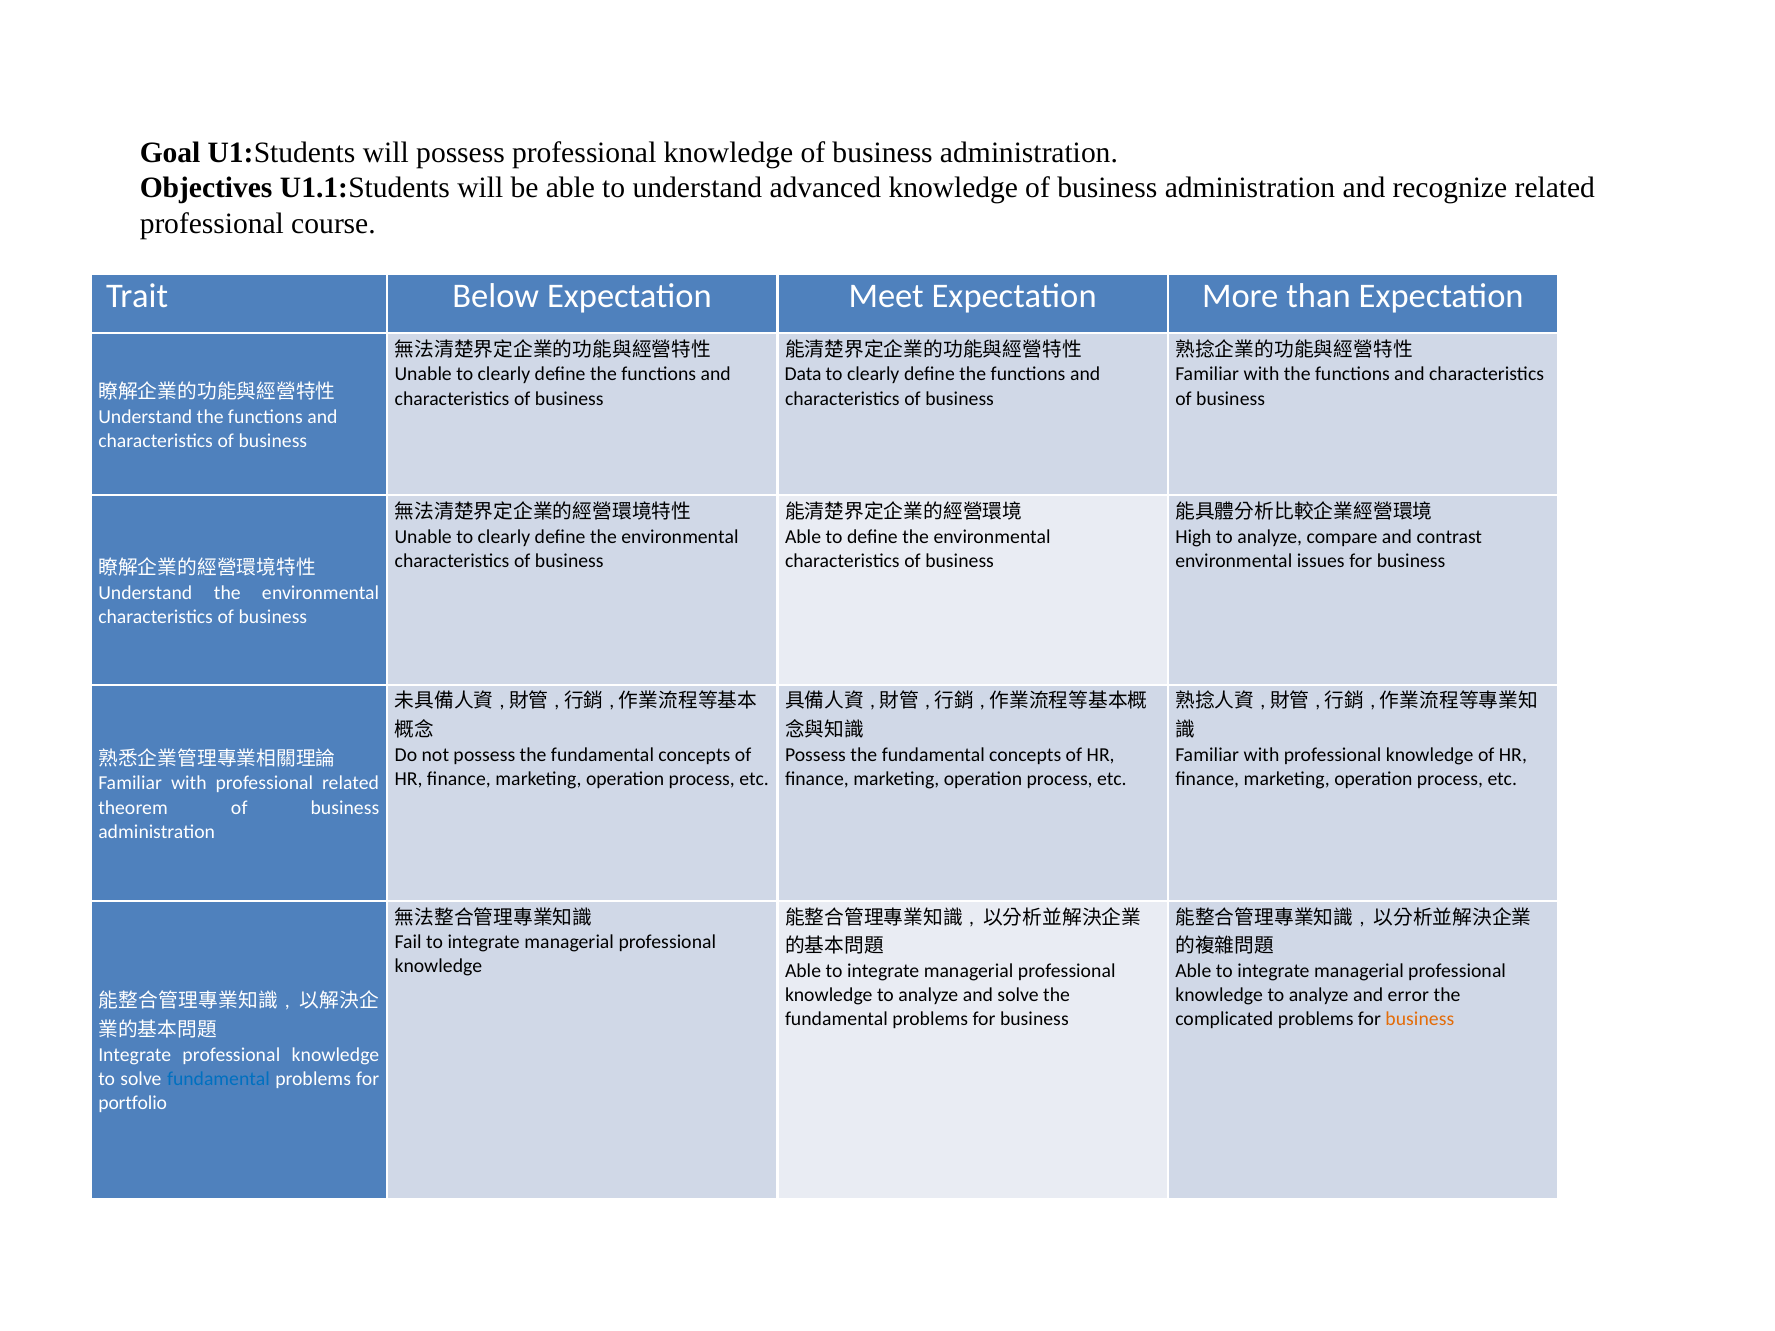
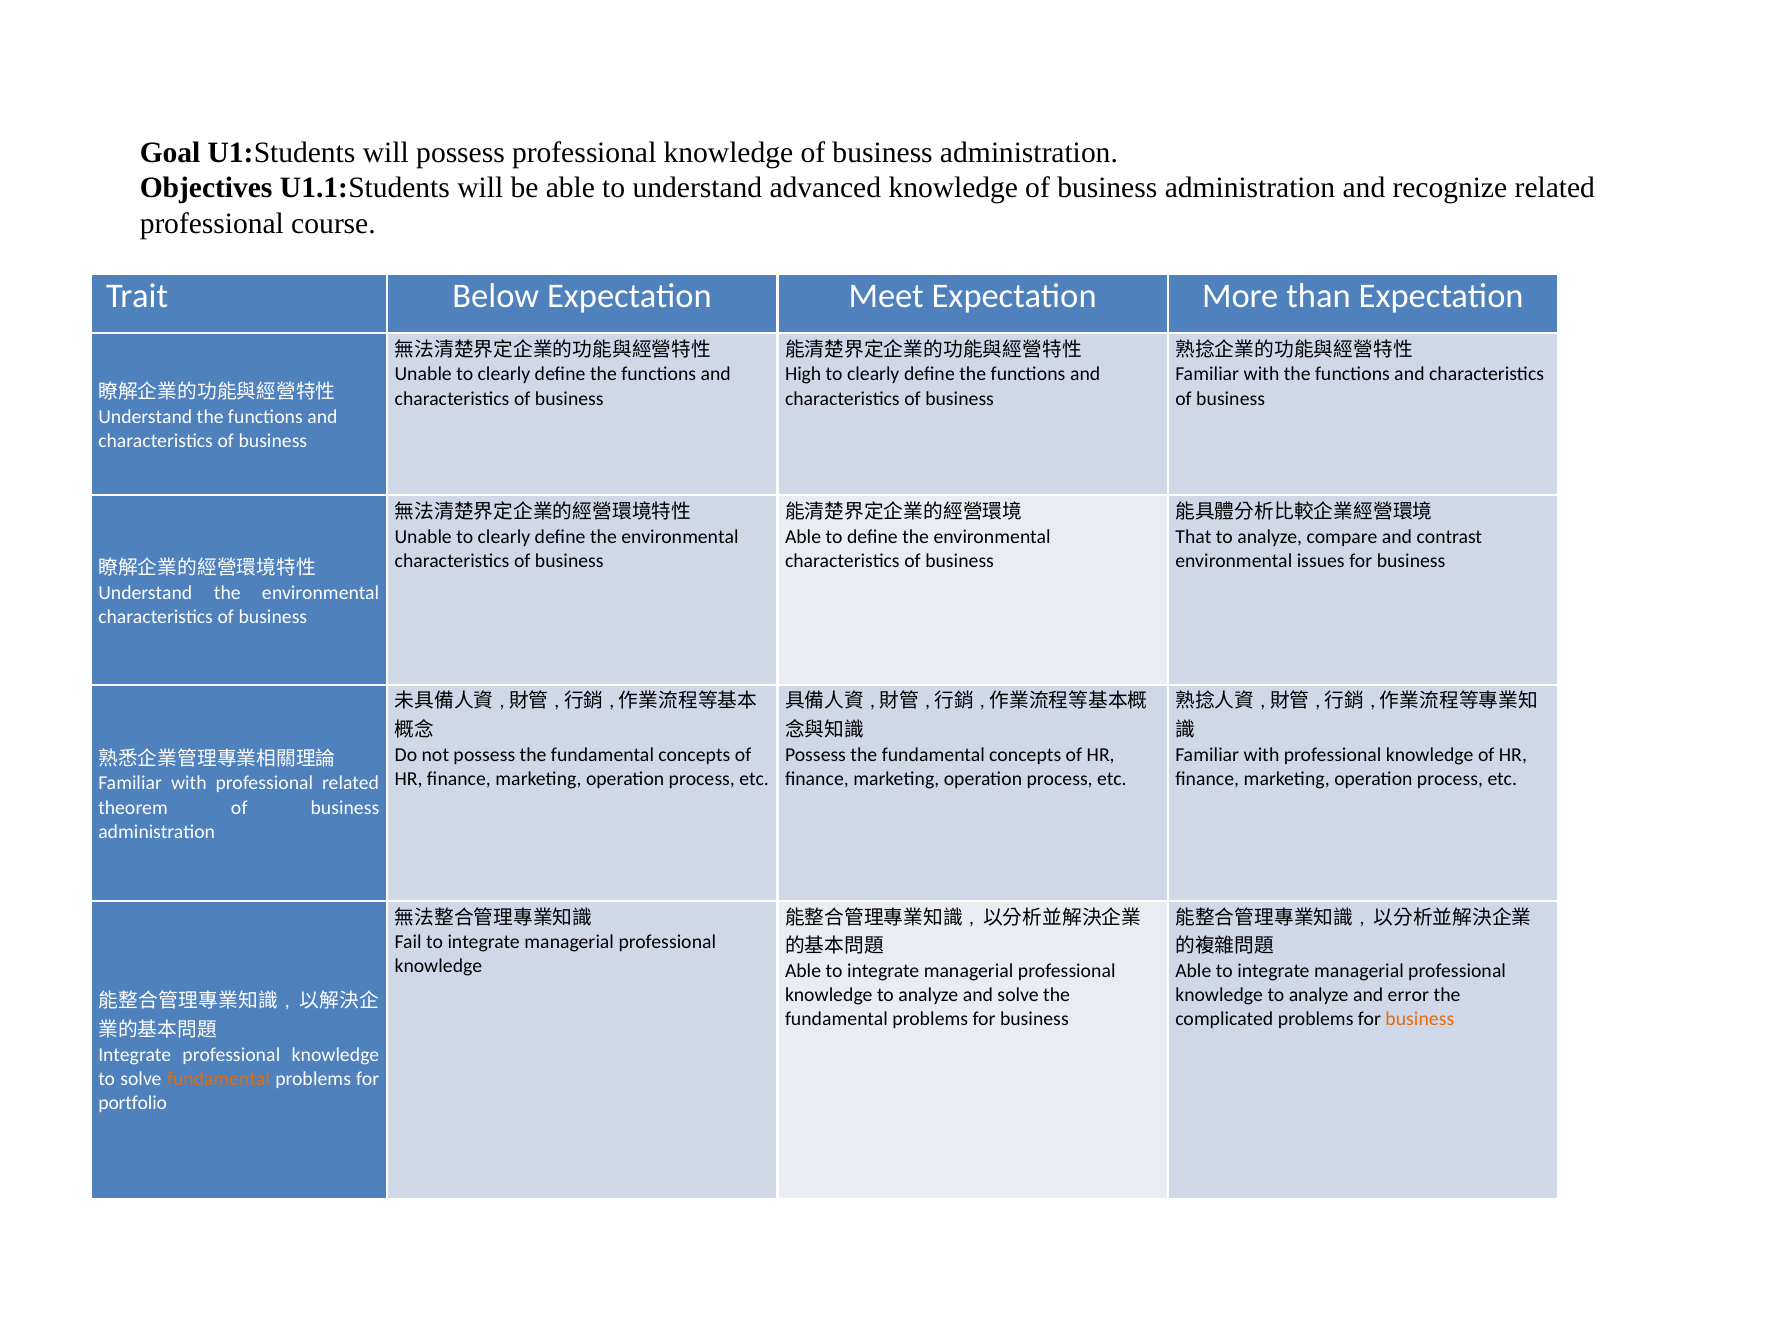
Data: Data -> High (803, 374)
High: High -> That (1193, 537)
fundamental colour: blue -> orange (218, 1079)
